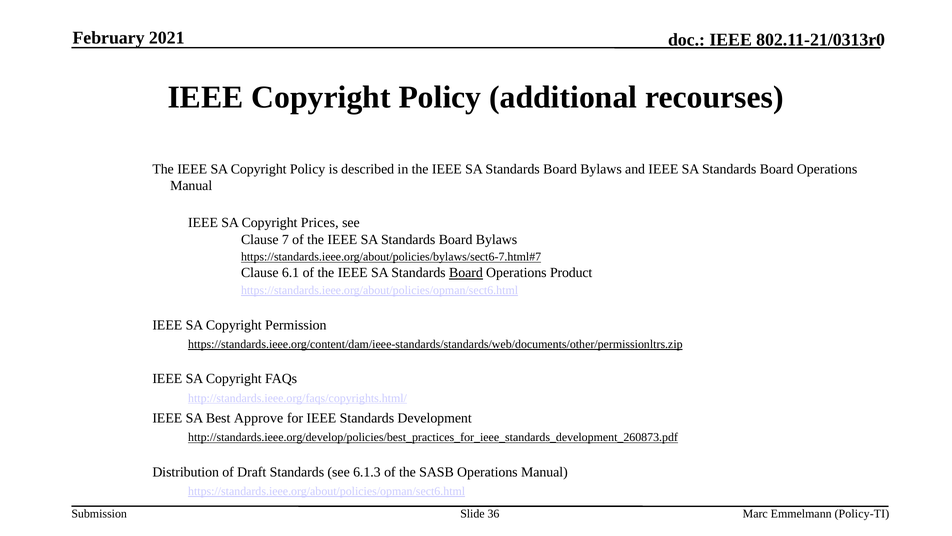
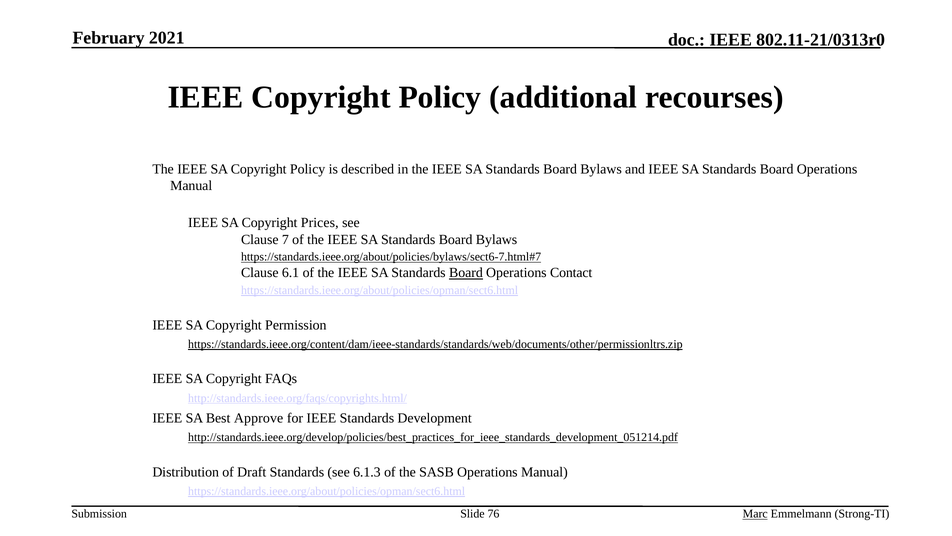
Product: Product -> Contact (571, 273)
http://standards.ieee.org/develop/policies/best_practices_for_ieee_standards_development_260873.pdf: http://standards.ieee.org/develop/policies/best_practices_for_ieee_standards_development_260873.pdf -> http://standards.ieee.org/develop/policies/best_practices_for_ieee_standards_development_051214.pdf (433, 437)
36: 36 -> 76 (493, 514)
Marc underline: none -> present (755, 514)
Policy-TI: Policy-TI -> Strong-TI (862, 514)
